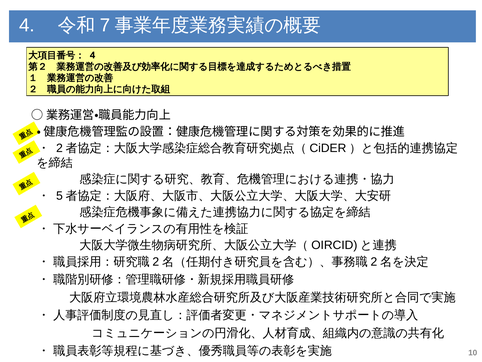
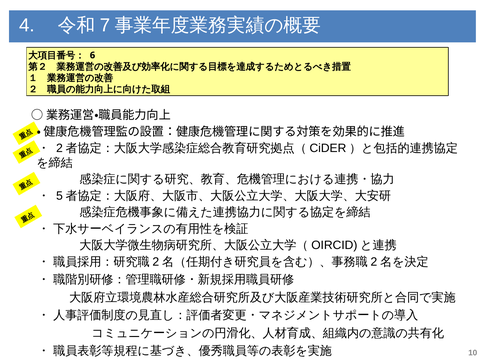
4: 4 -> 6 (92, 55)
